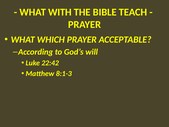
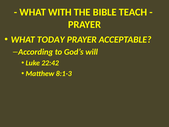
WHICH: WHICH -> TODAY (51, 40)
